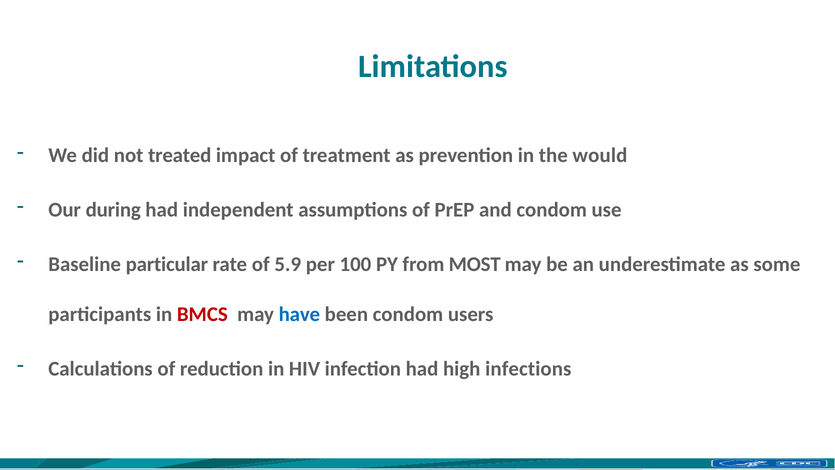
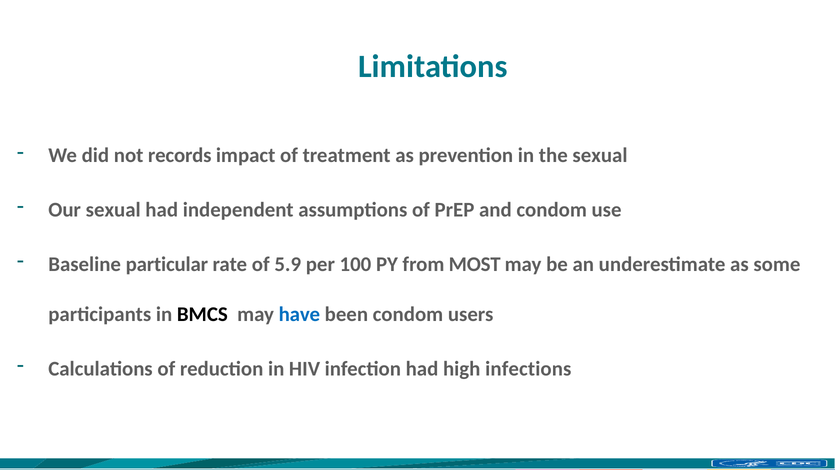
treated: treated -> records (180, 156)
the would: would -> sexual (600, 156)
Our during: during -> sexual (113, 210)
BMCS colour: red -> black (202, 314)
